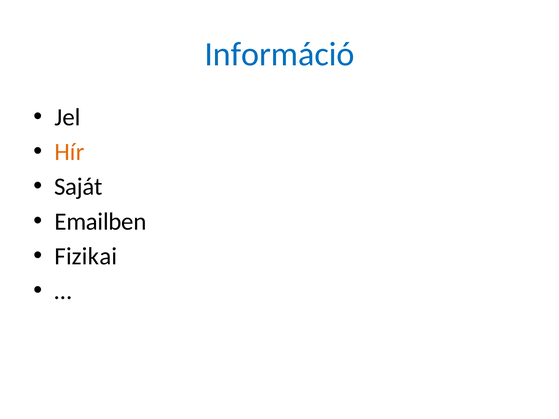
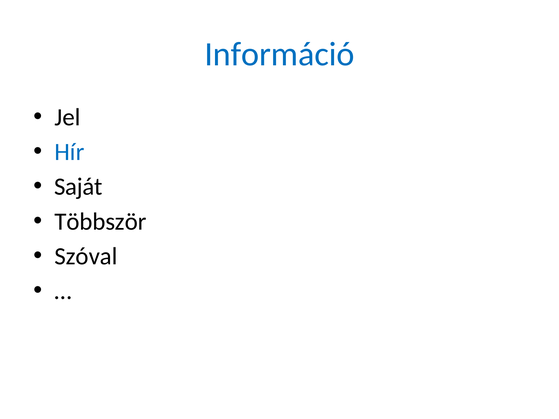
Hír colour: orange -> blue (69, 152)
Emailben: Emailben -> Többször (100, 222)
Fizikai: Fizikai -> Szóval (86, 256)
